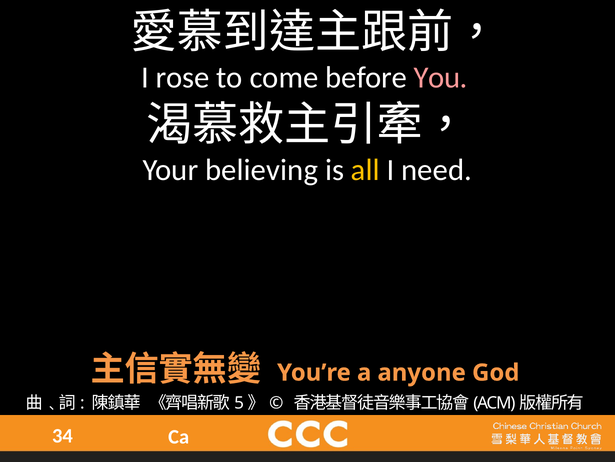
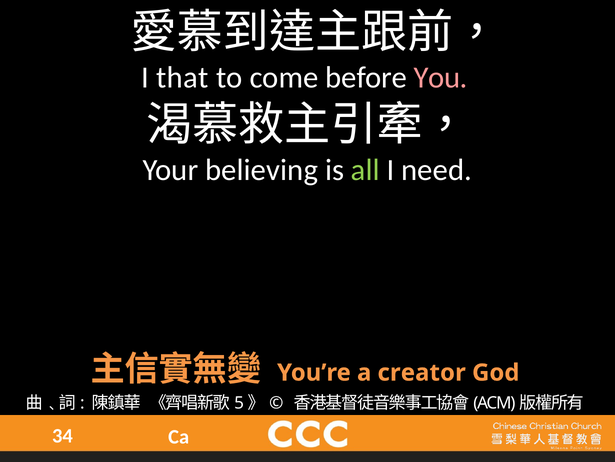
rose: rose -> that (182, 77)
all colour: yellow -> light green (365, 170)
anyone: anyone -> creator (422, 372)
